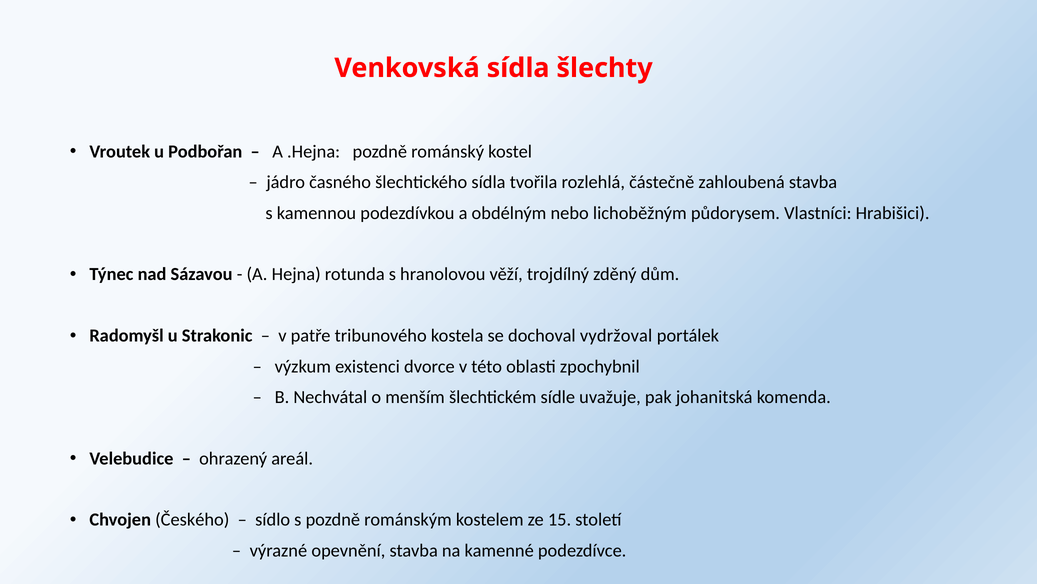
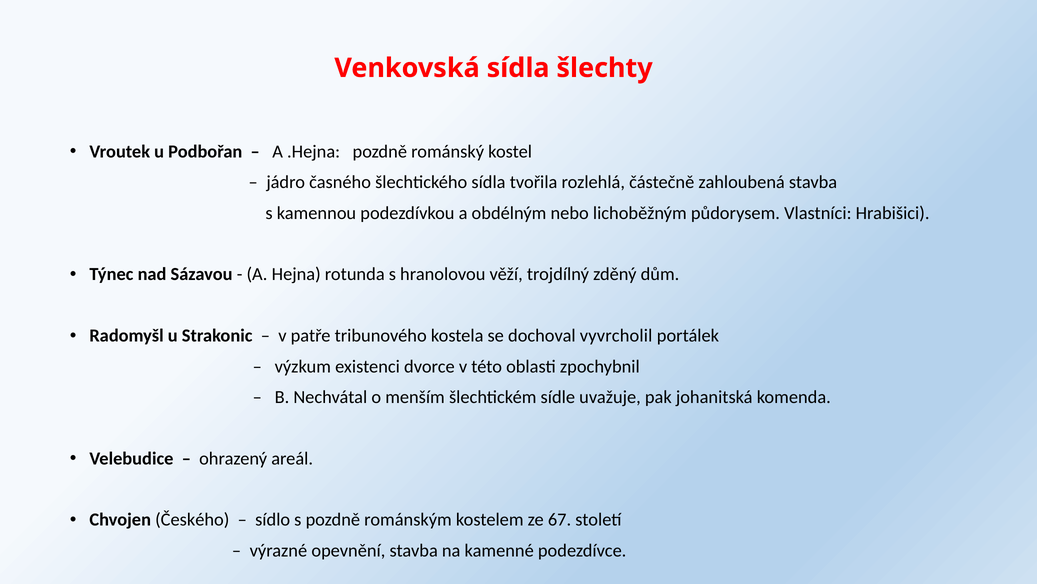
vydržoval: vydržoval -> vyvrcholil (616, 335)
15: 15 -> 67 (560, 519)
